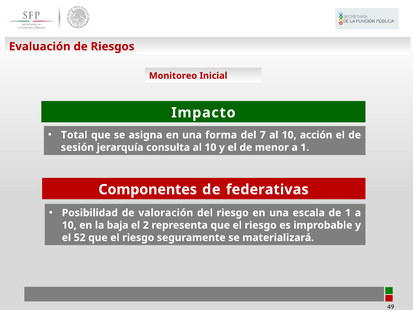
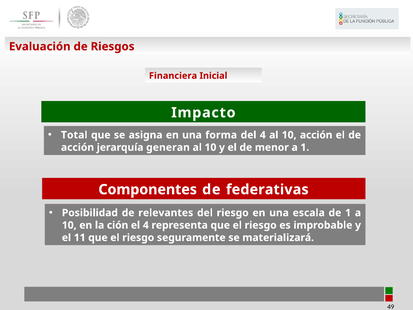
Monitoreo: Monitoreo -> Financiera (173, 76)
del 7: 7 -> 4 (263, 135)
sesión: sesión -> acción (78, 147)
consulta: consulta -> generan (168, 147)
valoración: valoración -> relevantes (166, 213)
baja: baja -> ción (118, 225)
el 2: 2 -> 4 (146, 225)
52: 52 -> 11 (80, 237)
